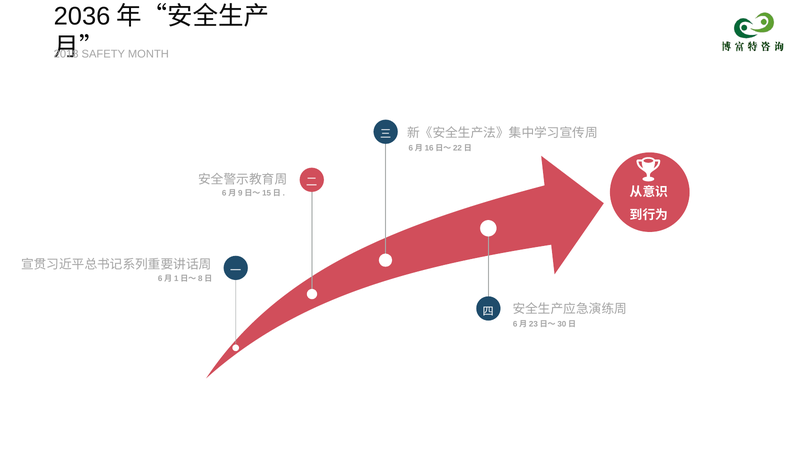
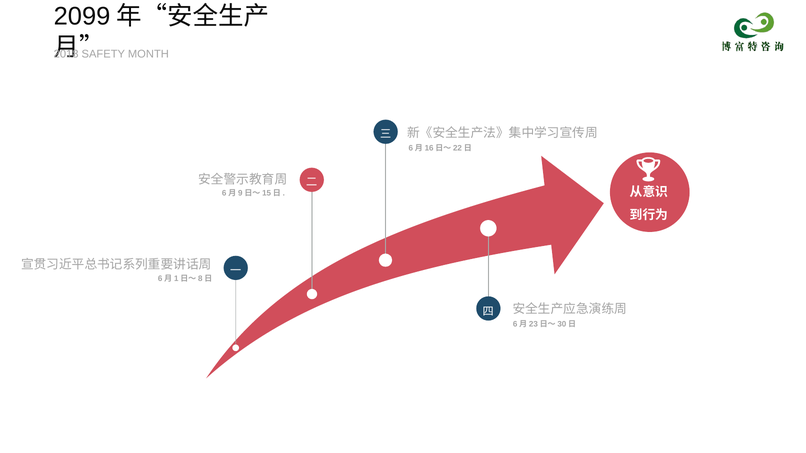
2036: 2036 -> 2099 (82, 17)
